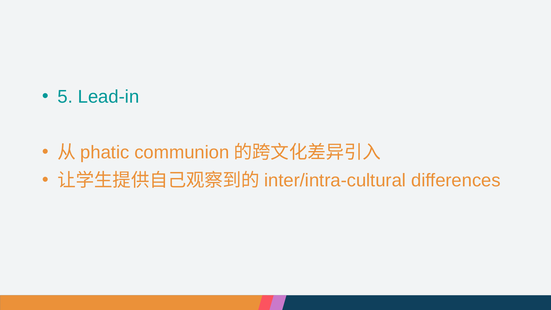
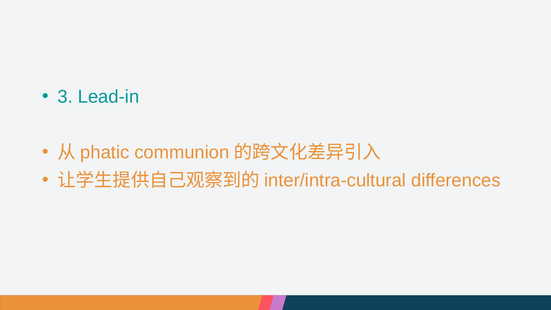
5: 5 -> 3 (65, 97)
